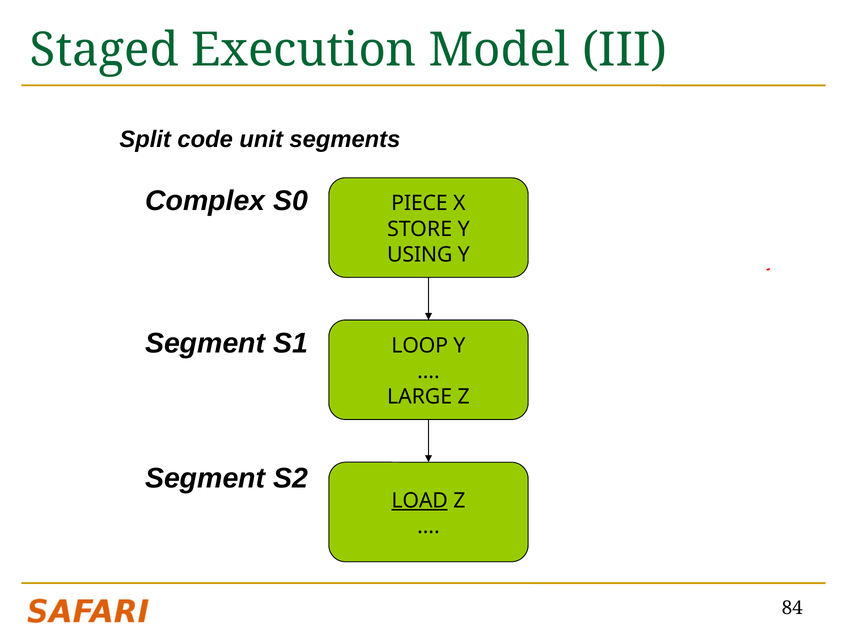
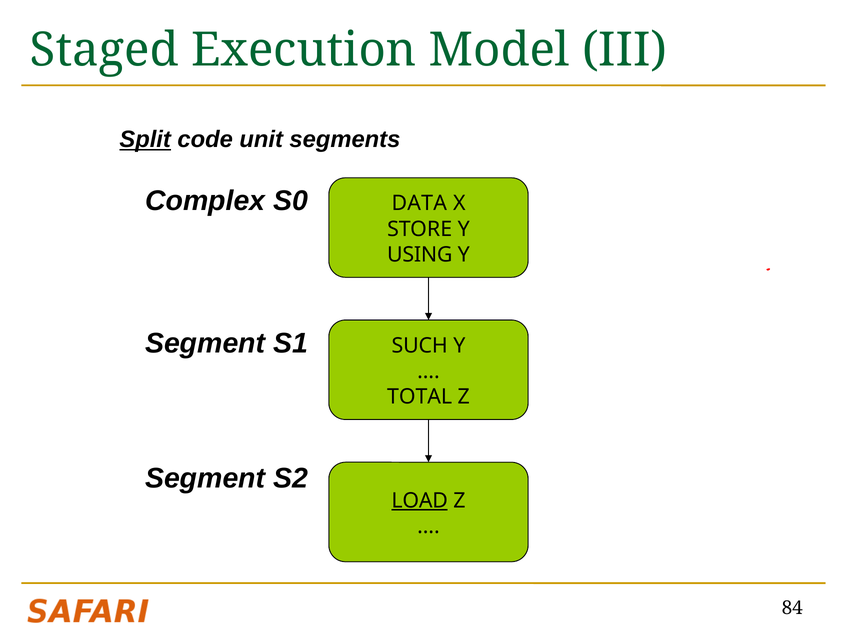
Split underline: none -> present (145, 140)
PIECE: PIECE -> DATA (419, 204)
LOOP: LOOP -> SUCH (420, 346)
LARGE: LARGE -> TOTAL (420, 397)
